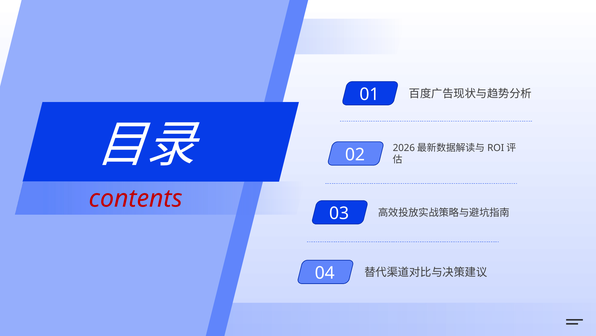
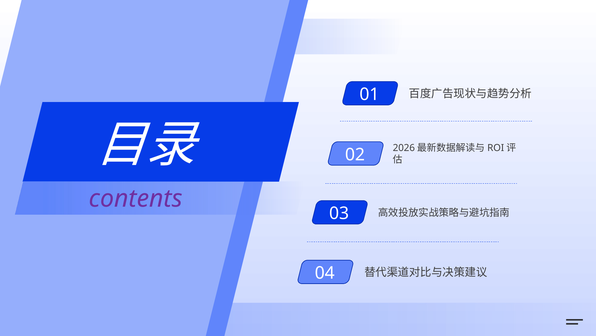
contents colour: red -> purple (136, 198)
